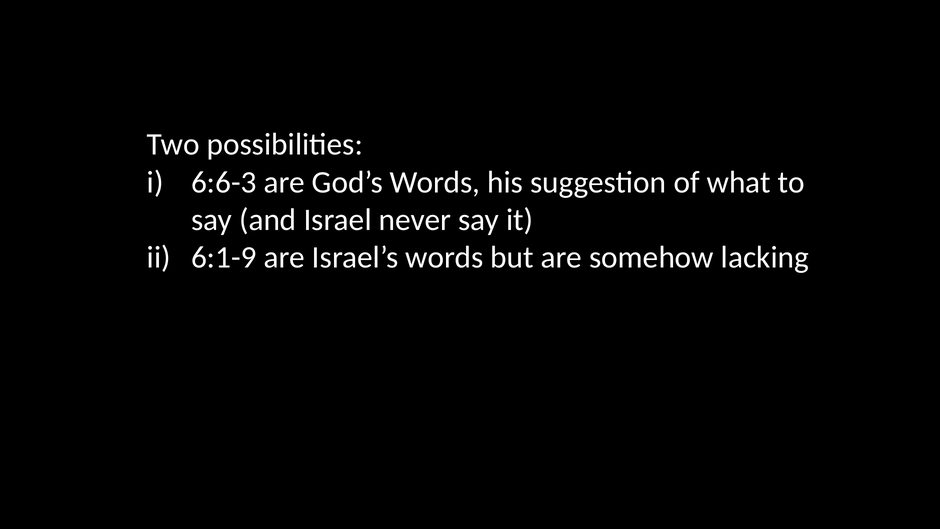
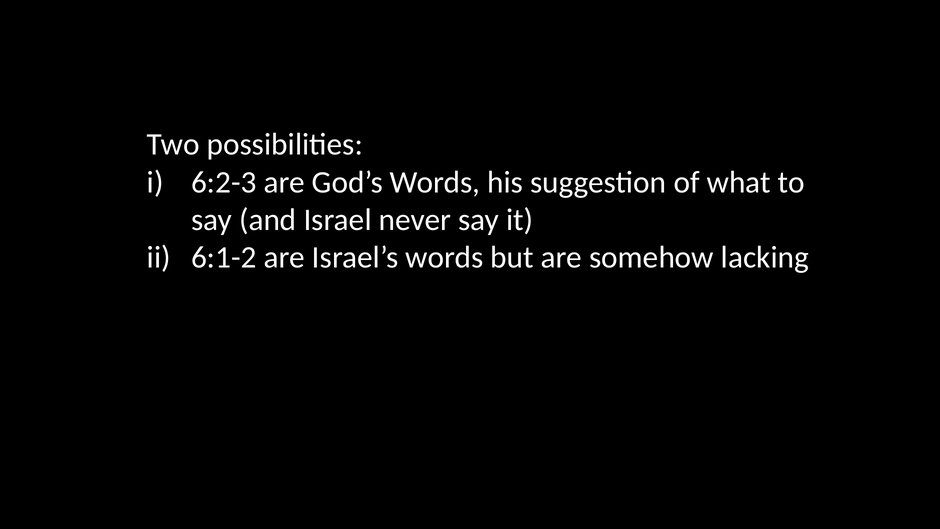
6:6-3: 6:6-3 -> 6:2-3 (224, 182)
6:1-9: 6:1-9 -> 6:1-2 (224, 257)
